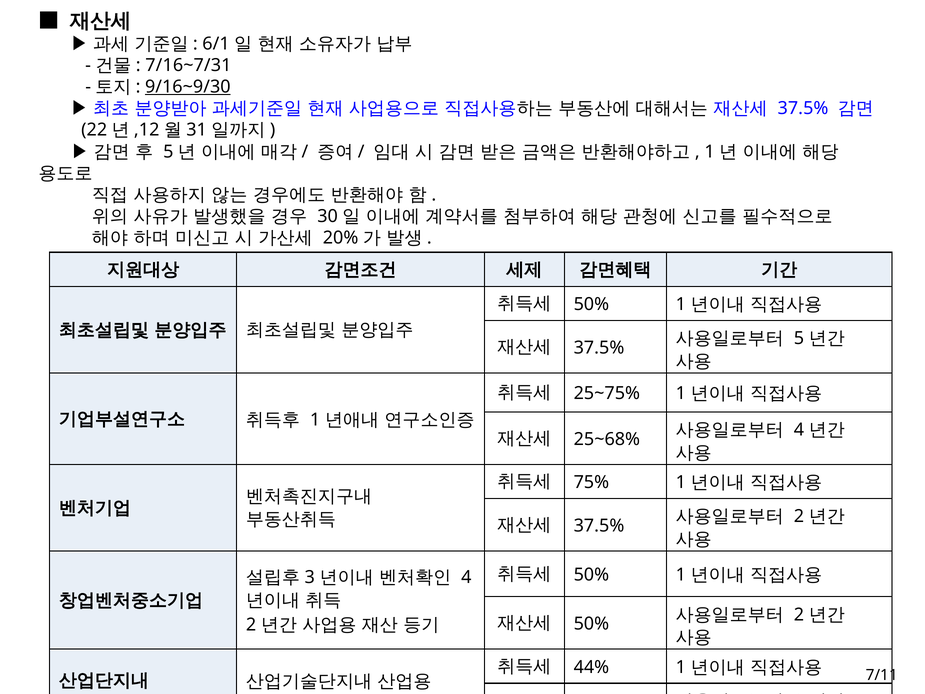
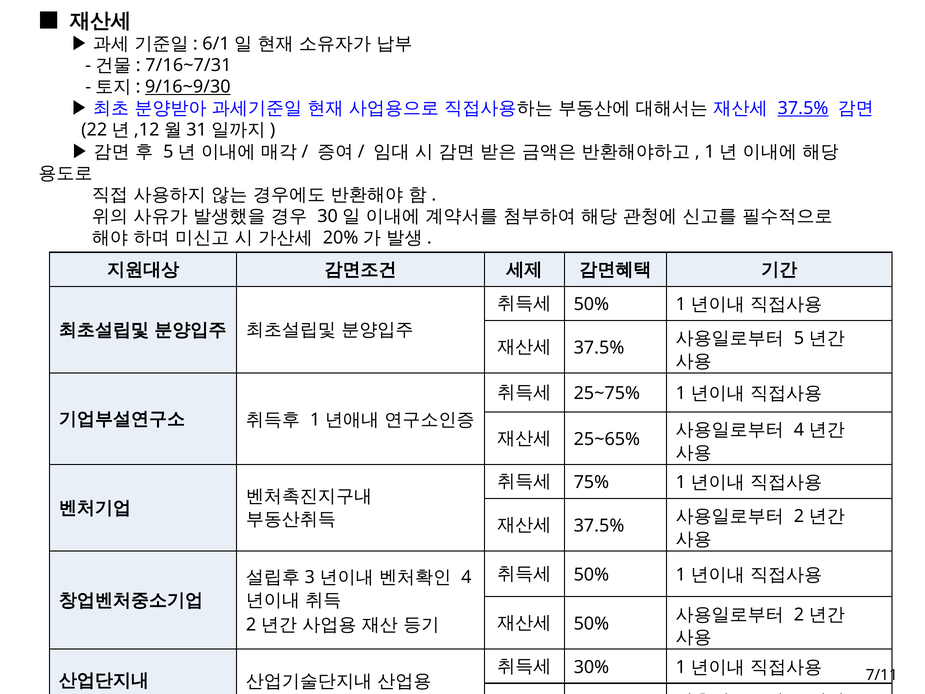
37.5% underline: none -> present (803, 108)
25~68%: 25~68% -> 25~65% (607, 439)
44%: 44% -> 30% (591, 667)
